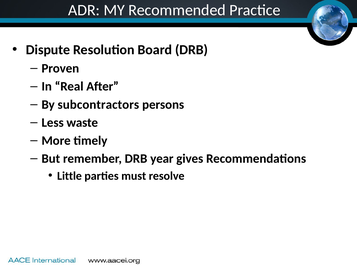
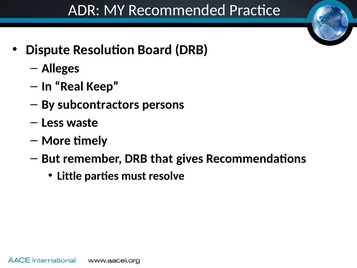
Proven: Proven -> Alleges (60, 68)
After: After -> Keep (103, 86)
year: year -> that (162, 159)
